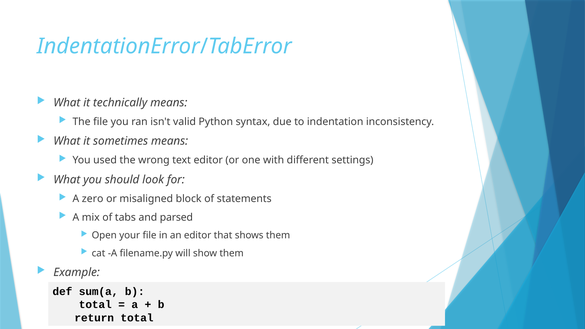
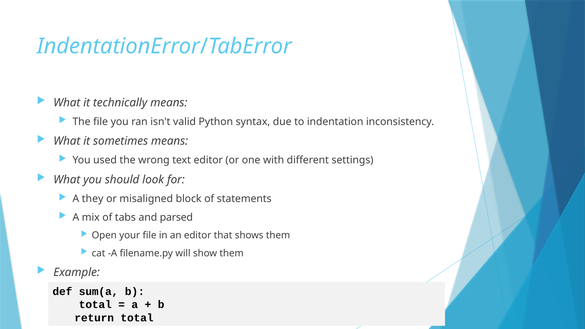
zero: zero -> they (93, 199)
